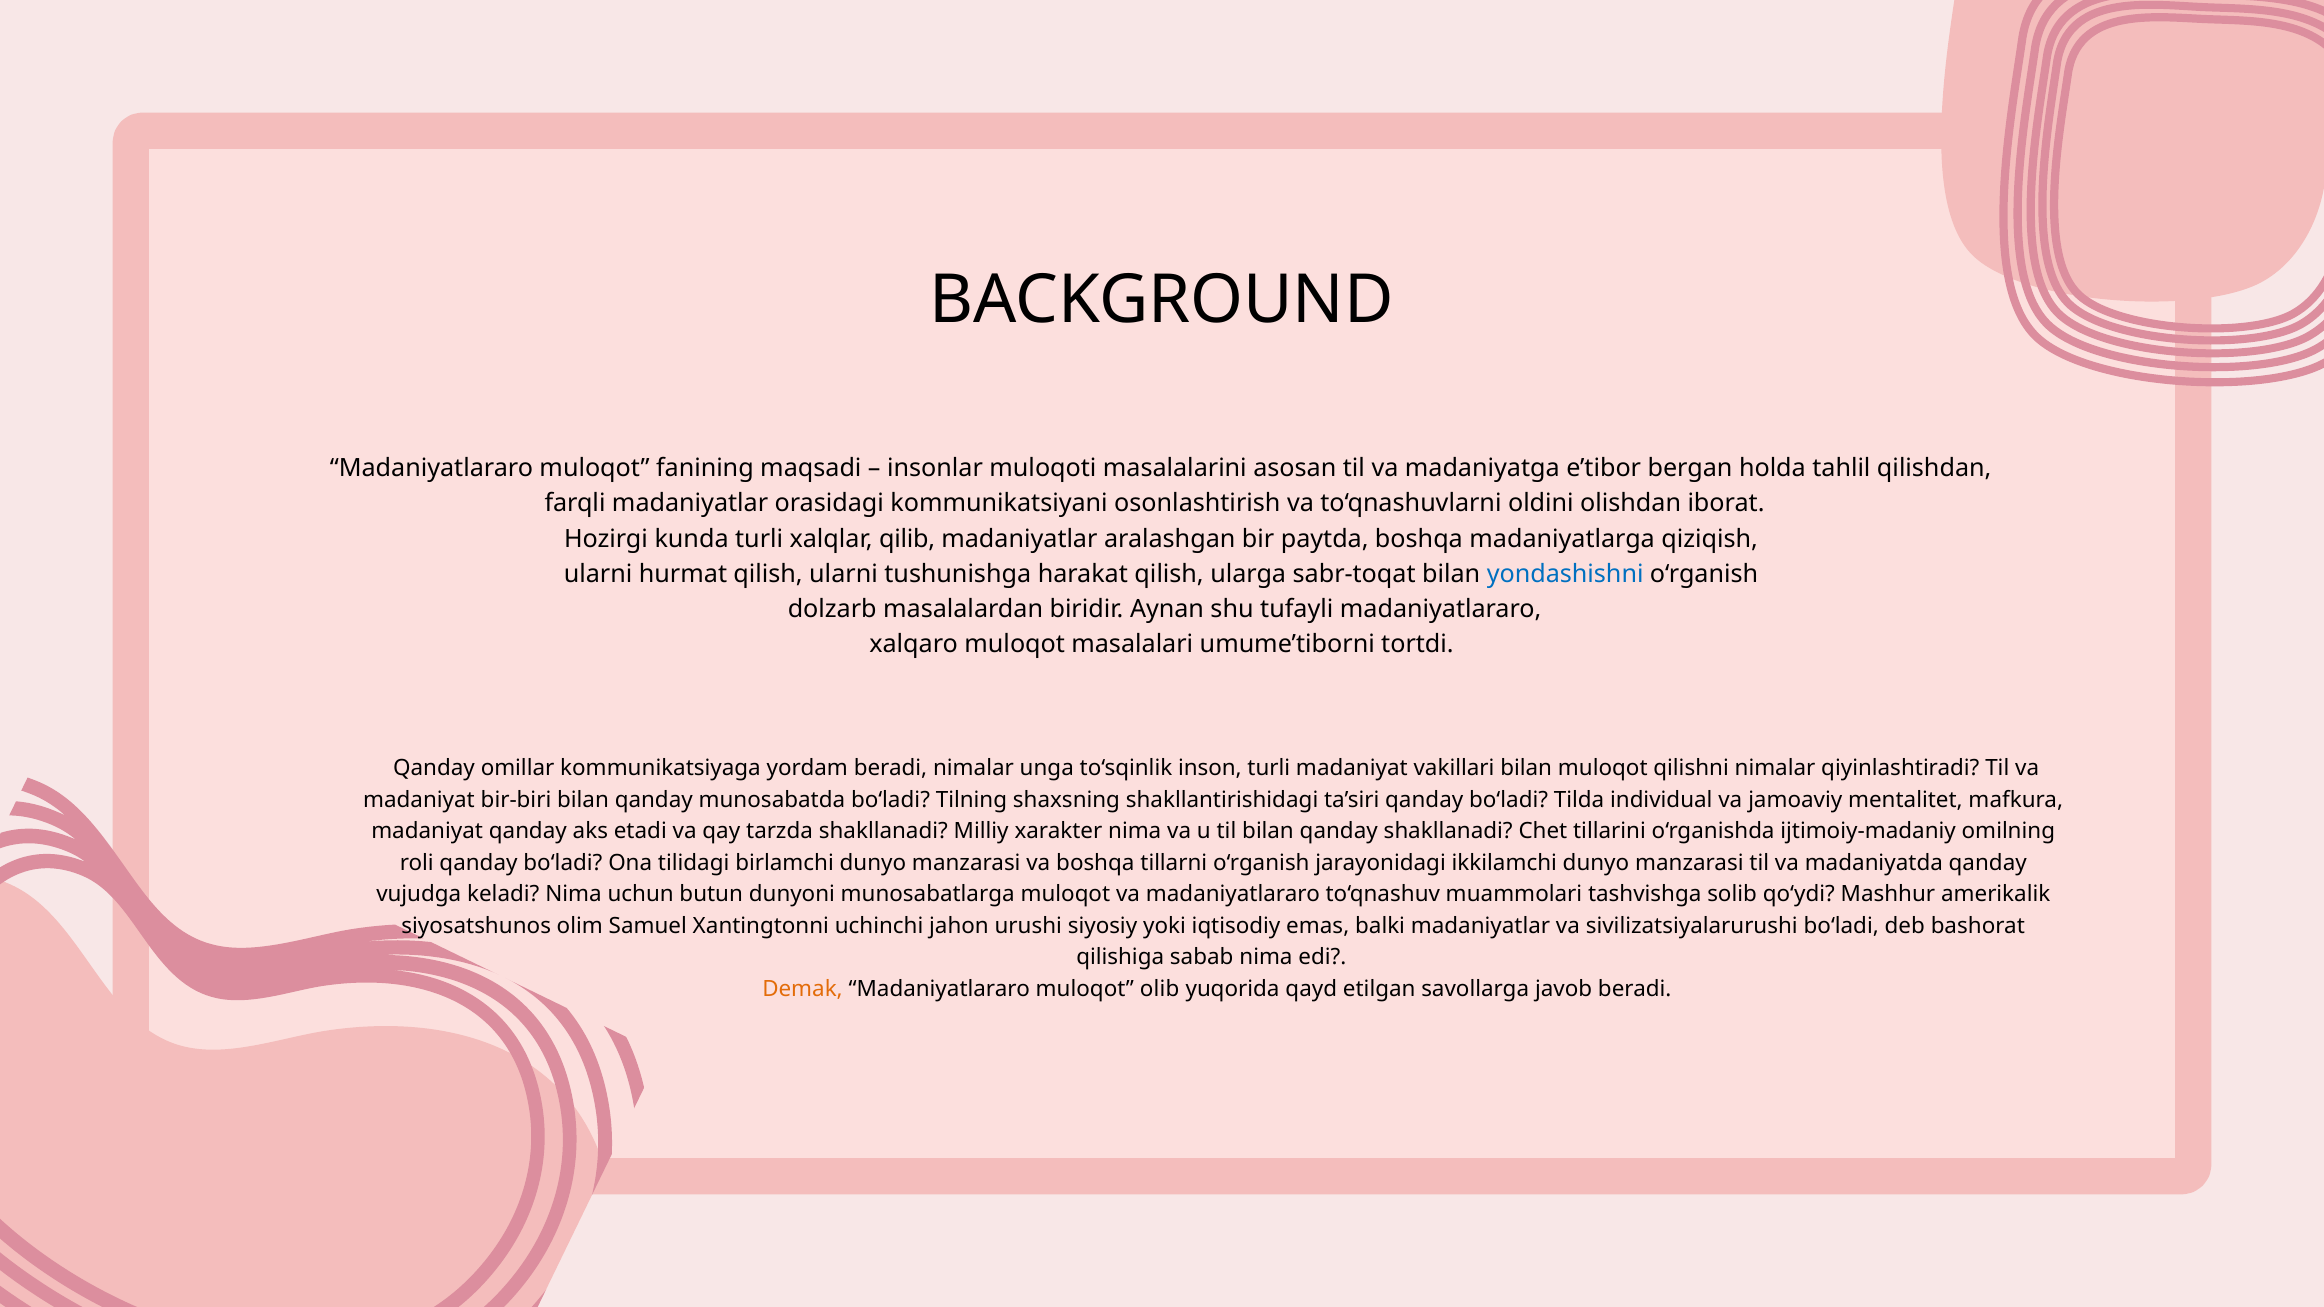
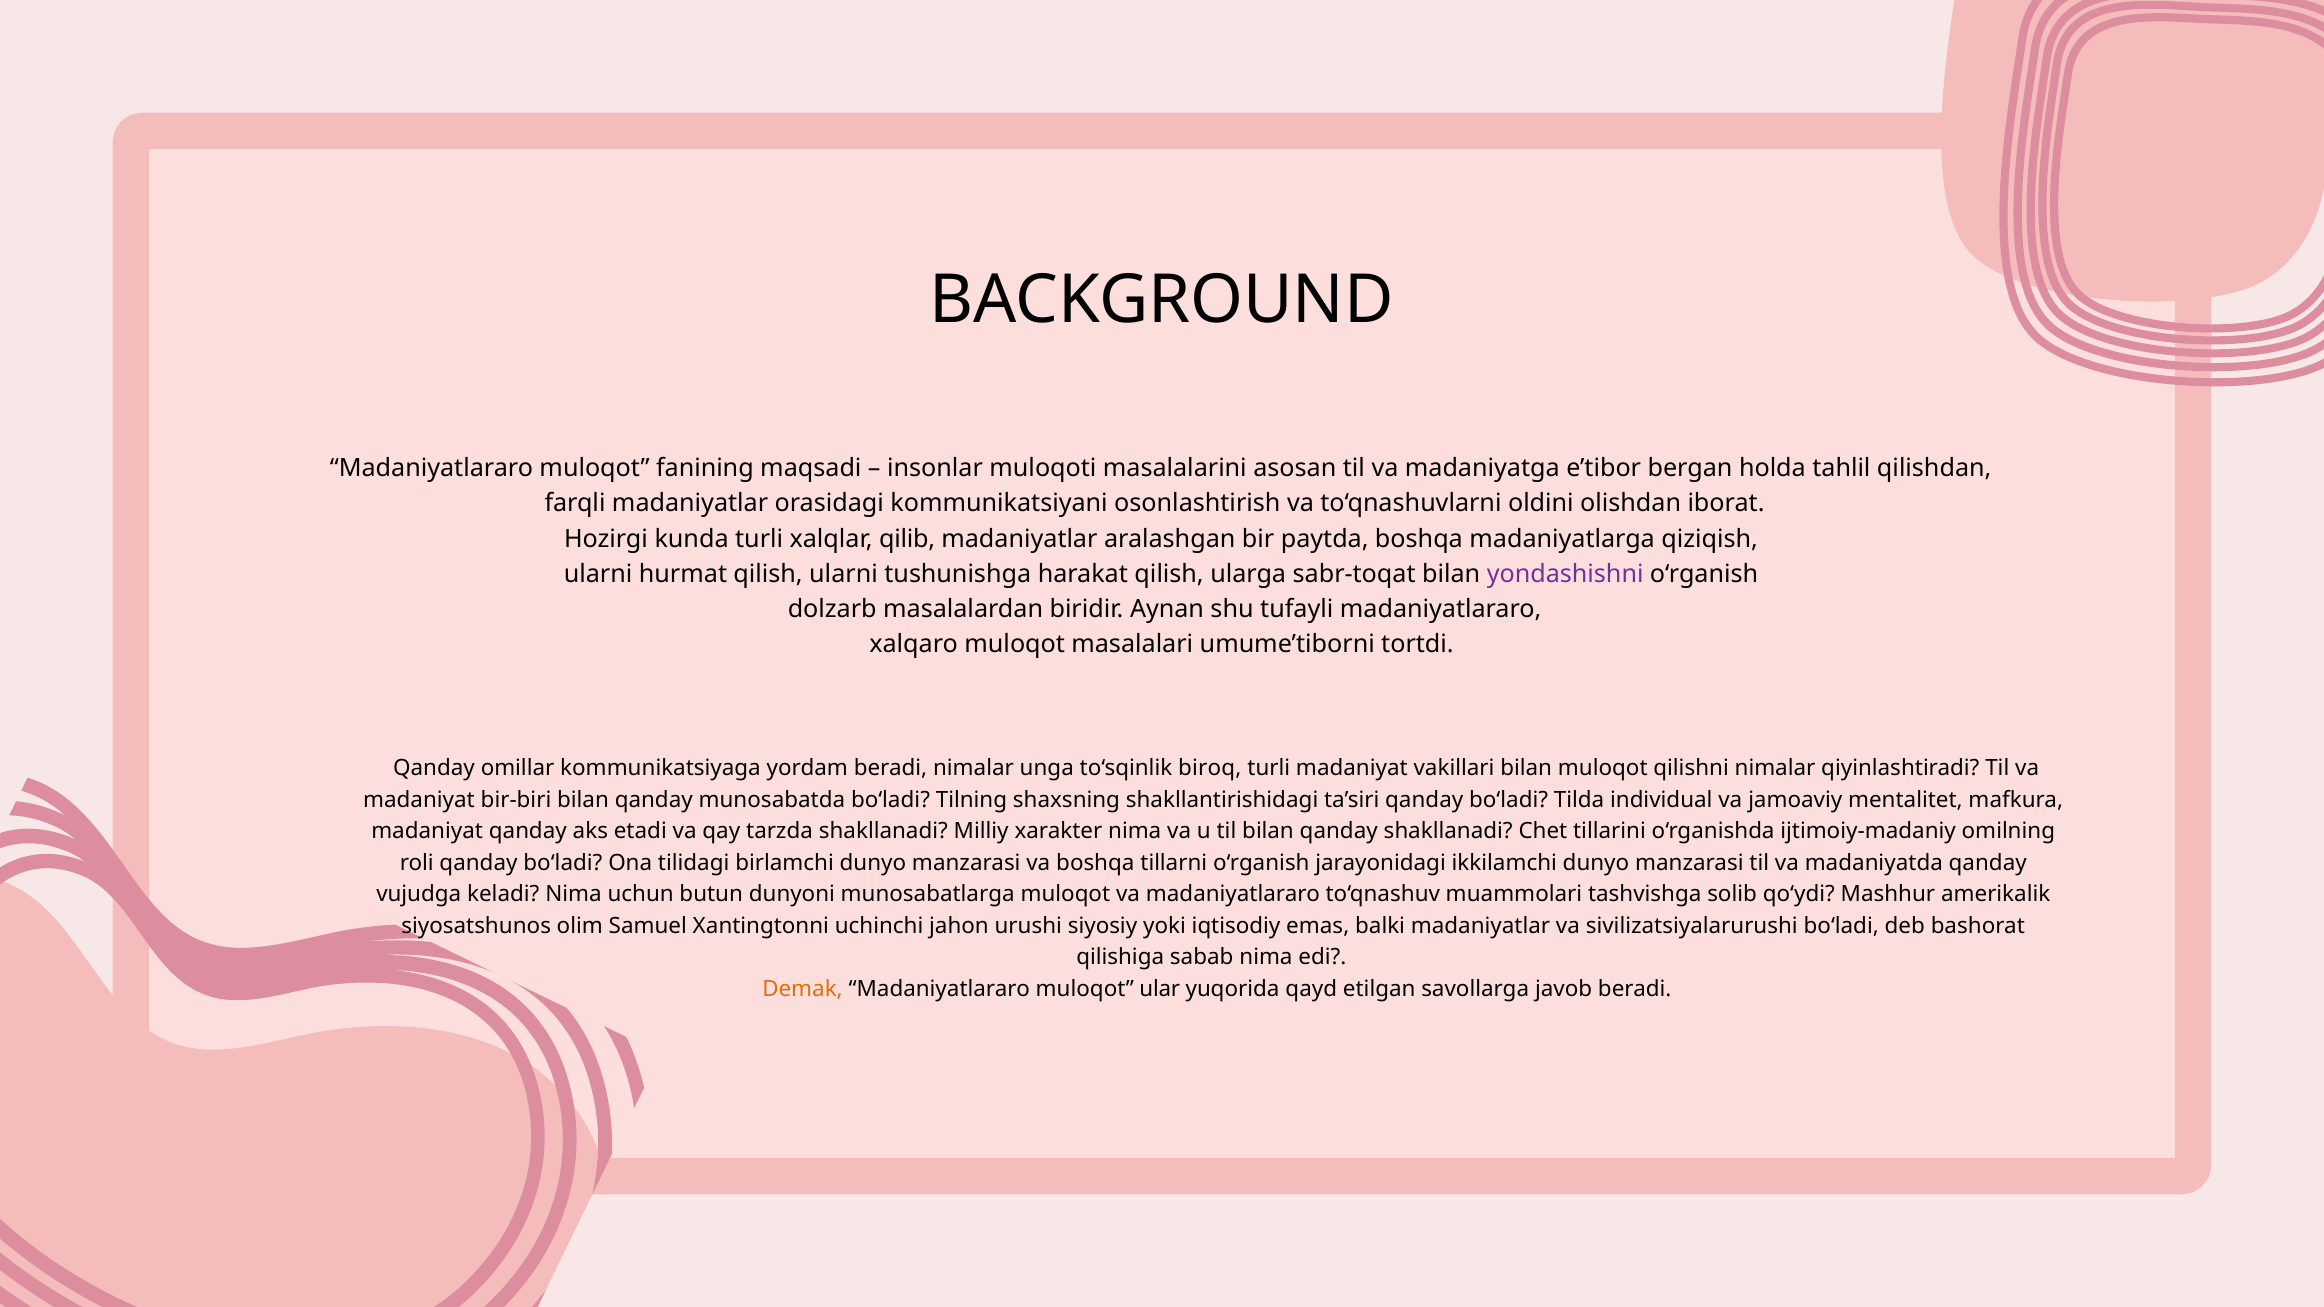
yondashishni colour: blue -> purple (1565, 574)
inson: inson -> biroq (1210, 768)
olib: olib -> ular (1160, 989)
